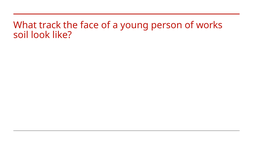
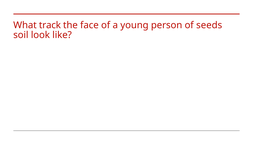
works: works -> seeds (209, 25)
